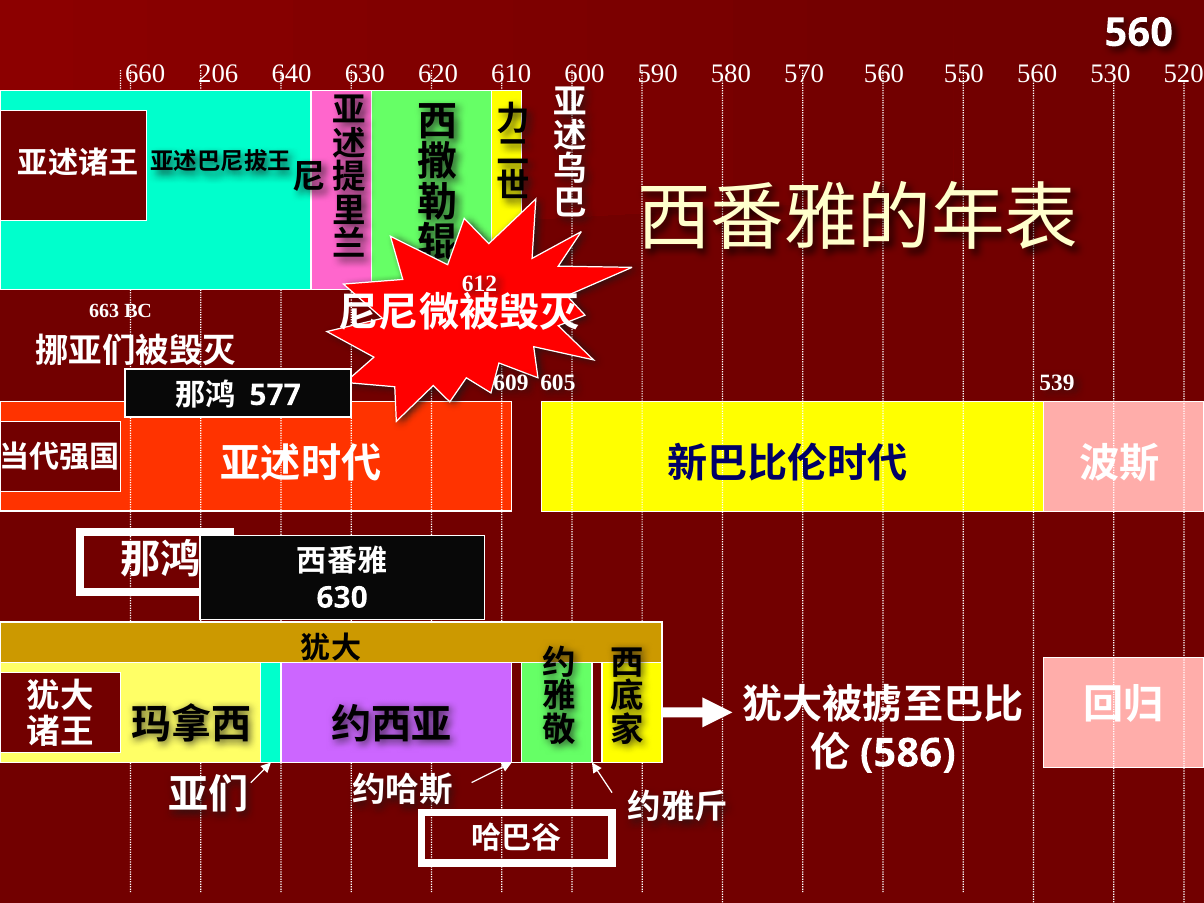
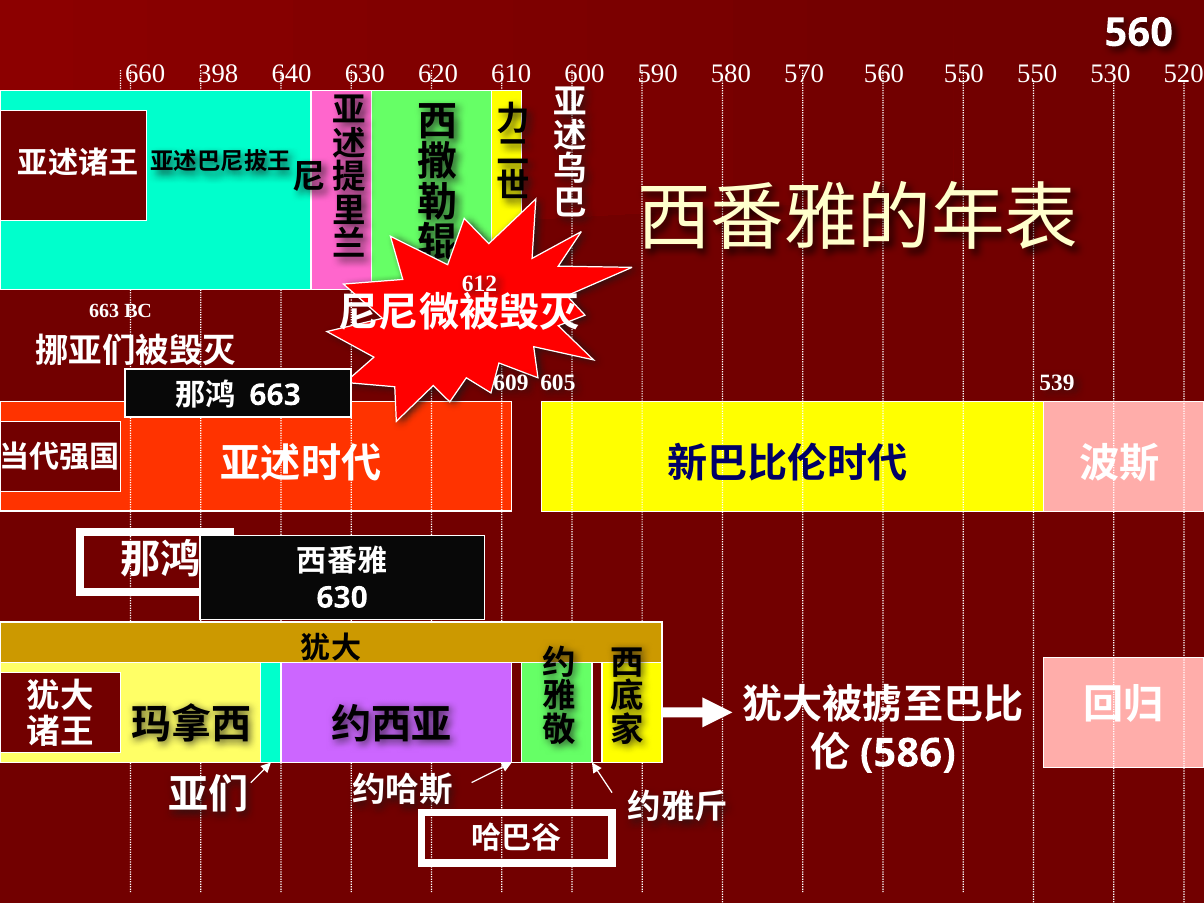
206: 206 -> 398 (218, 74)
550 560: 560 -> 550 (1037, 74)
577: 577 -> 663 (275, 395)
